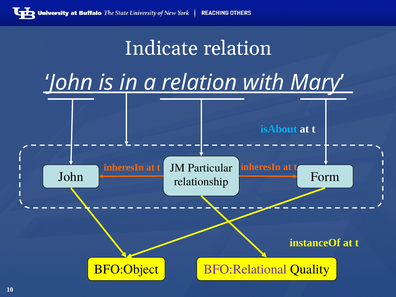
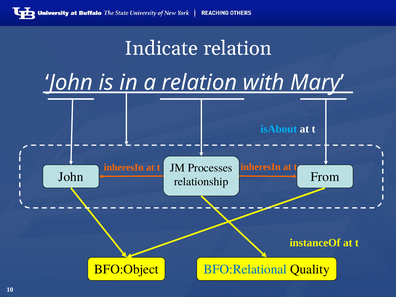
Particular: Particular -> Processes (210, 168)
Form: Form -> From (325, 177)
BFO:Relational colour: purple -> blue (245, 269)
